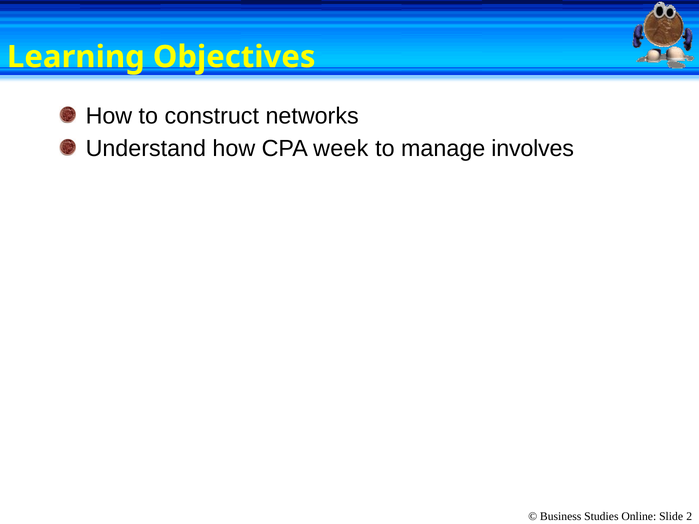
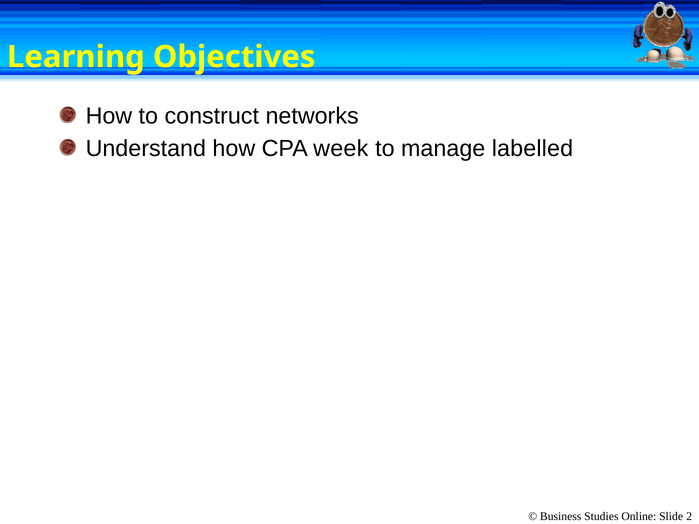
involves: involves -> labelled (532, 149)
